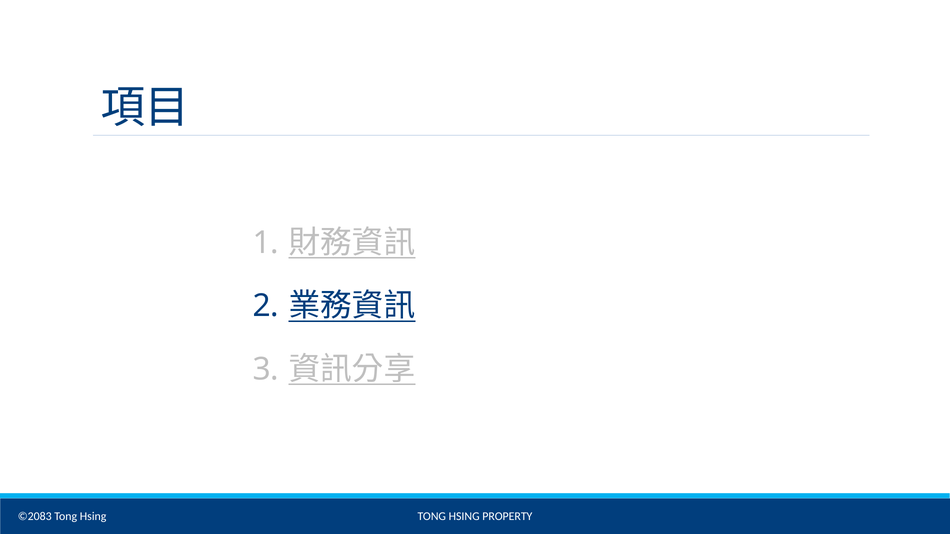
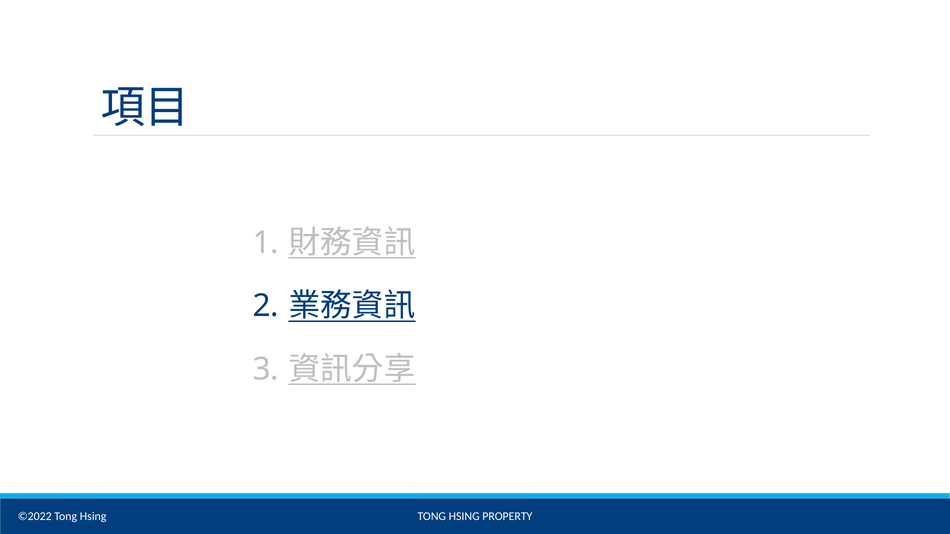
©2083: ©2083 -> ©2022 (35, 517)
